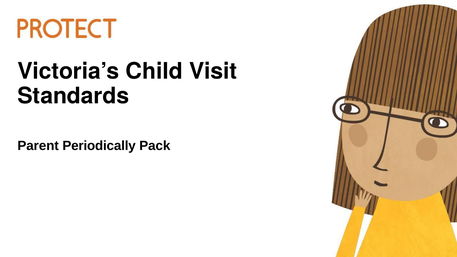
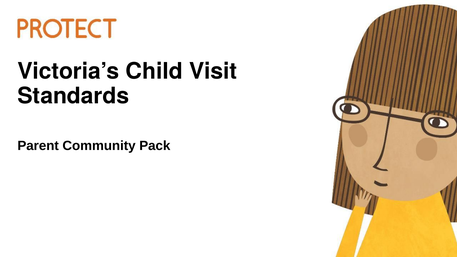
Periodically: Periodically -> Community (99, 146)
